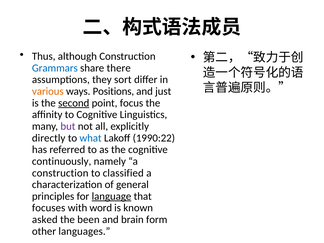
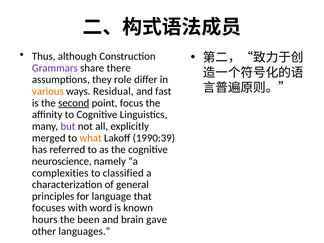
Grammars colour: blue -> purple (55, 68)
sort: sort -> role (123, 80)
Positions: Positions -> Residual (113, 91)
just: just -> fast (163, 91)
directly: directly -> merged (49, 138)
what colour: blue -> orange (91, 138)
1990:22: 1990:22 -> 1990:39 (154, 138)
continuously: continuously -> neuroscience (62, 161)
construction: construction -> complexities (60, 173)
language underline: present -> none (111, 196)
asked: asked -> hours (45, 220)
form: form -> gave (157, 220)
